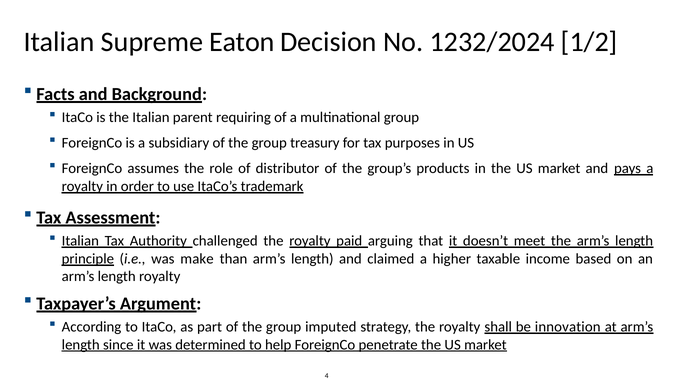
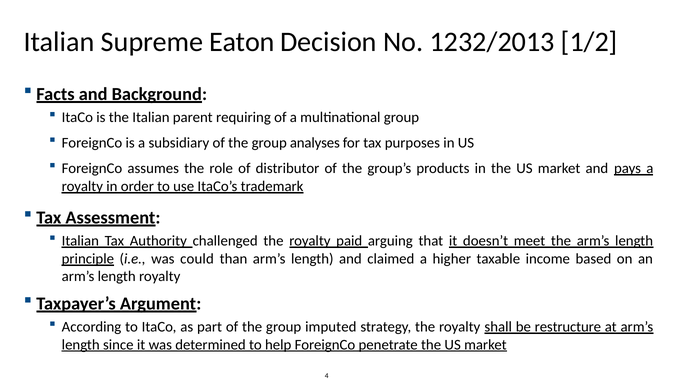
1232/2024: 1232/2024 -> 1232/2013 (492, 42)
treasury: treasury -> analyses (315, 143)
make: make -> could (197, 259)
innovation: innovation -> restructure (568, 327)
